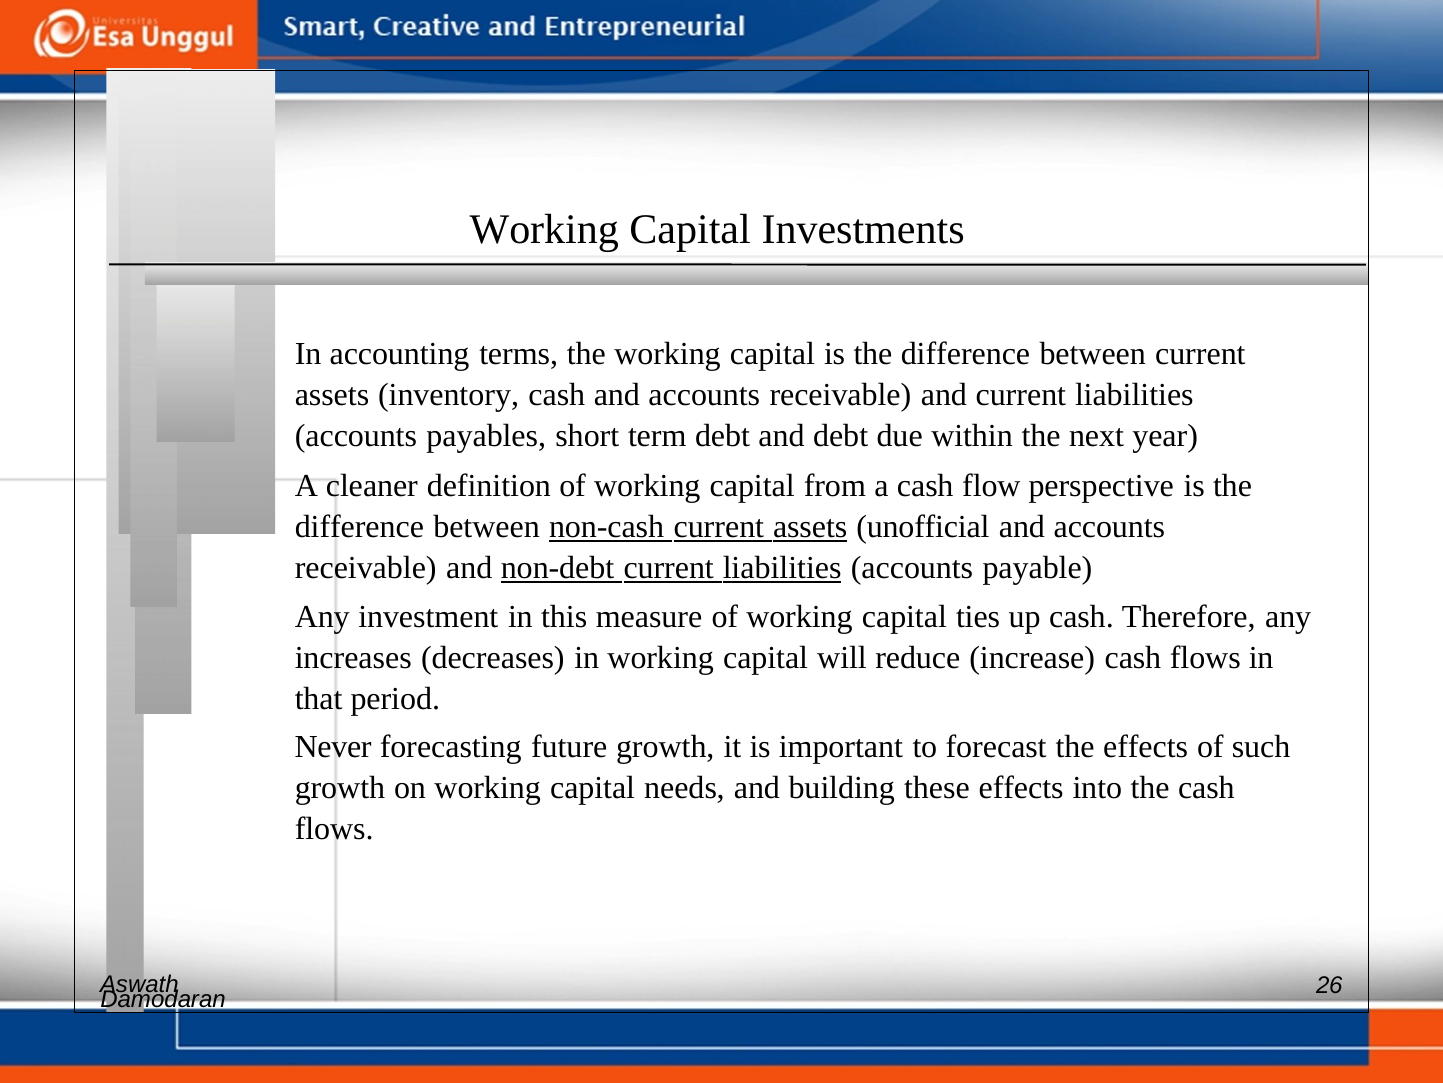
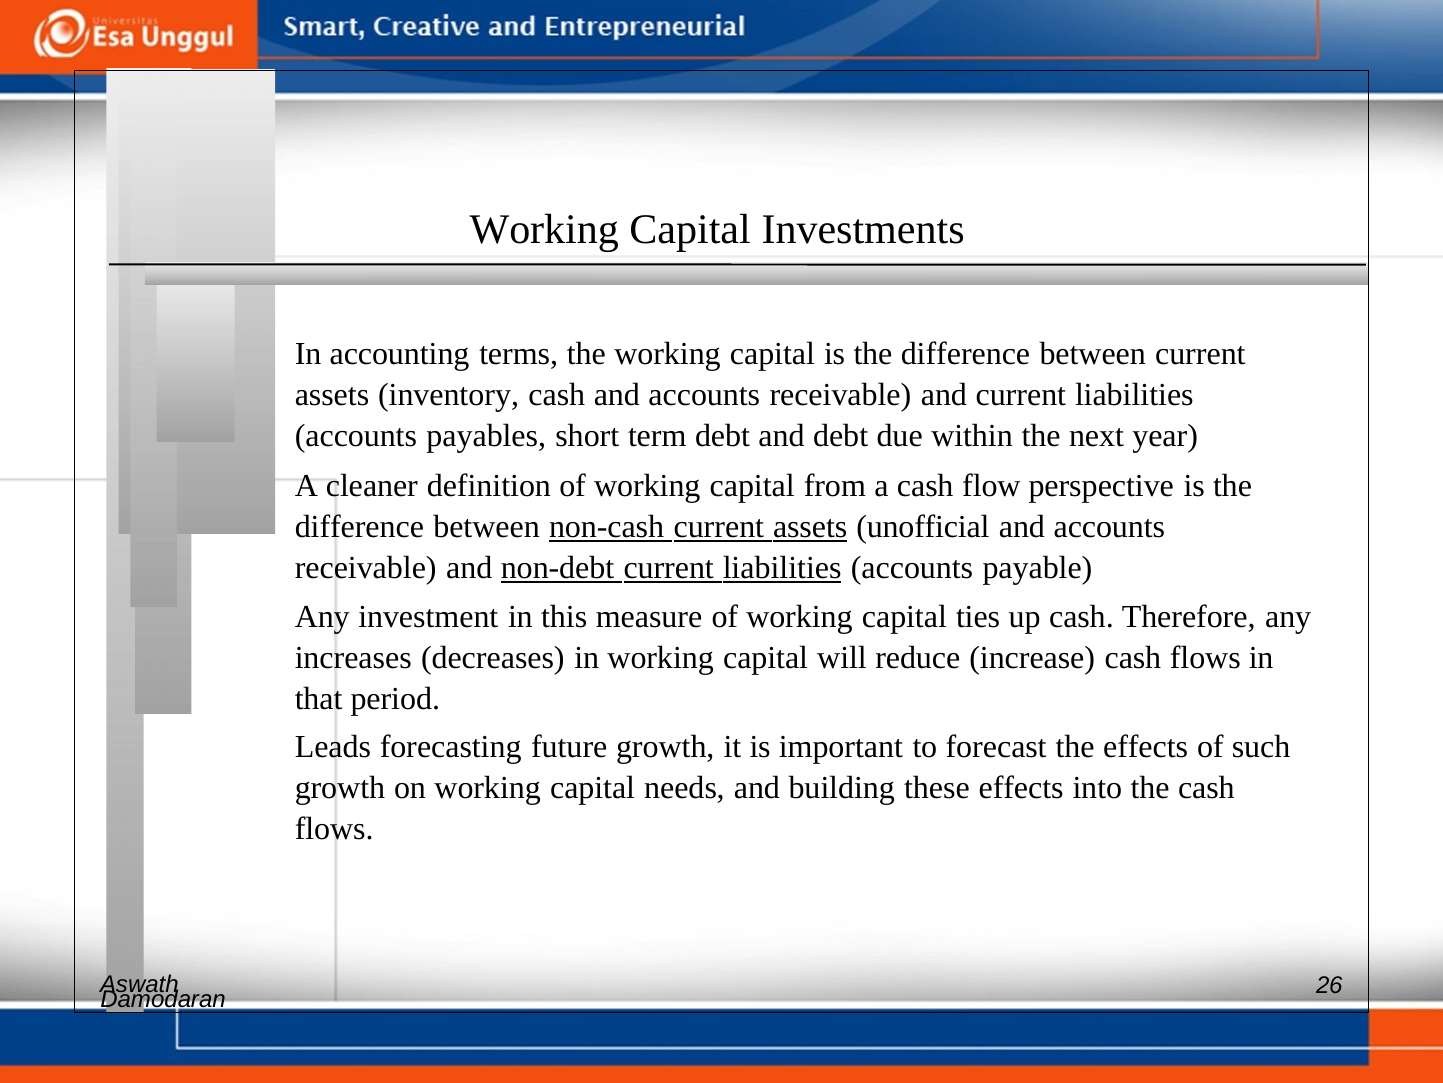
Never: Never -> Leads (333, 746)
